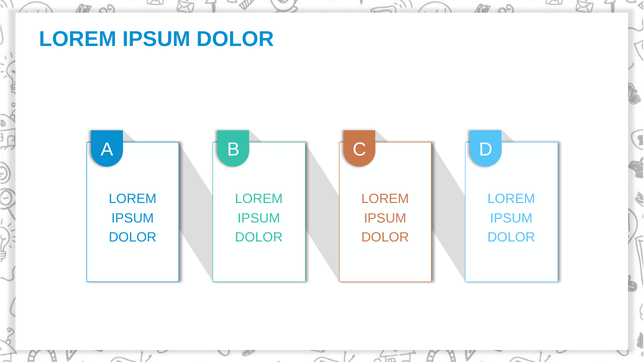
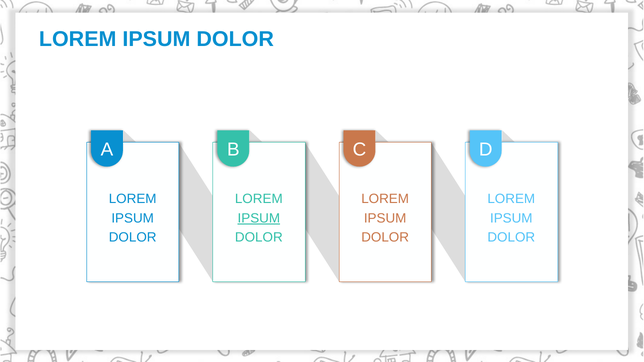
IPSUM underline: none -> present (259, 218)
